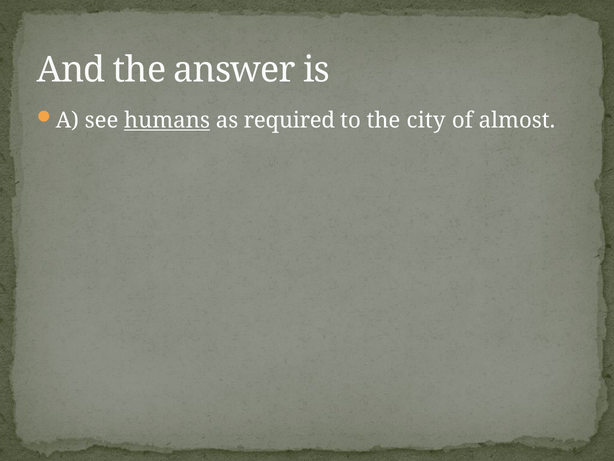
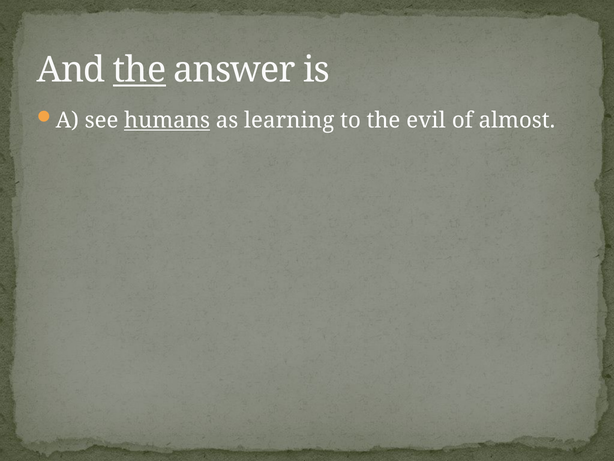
the underline: none -> present (140, 70)
required: required -> learning (289, 120)
city: city -> evil (426, 120)
